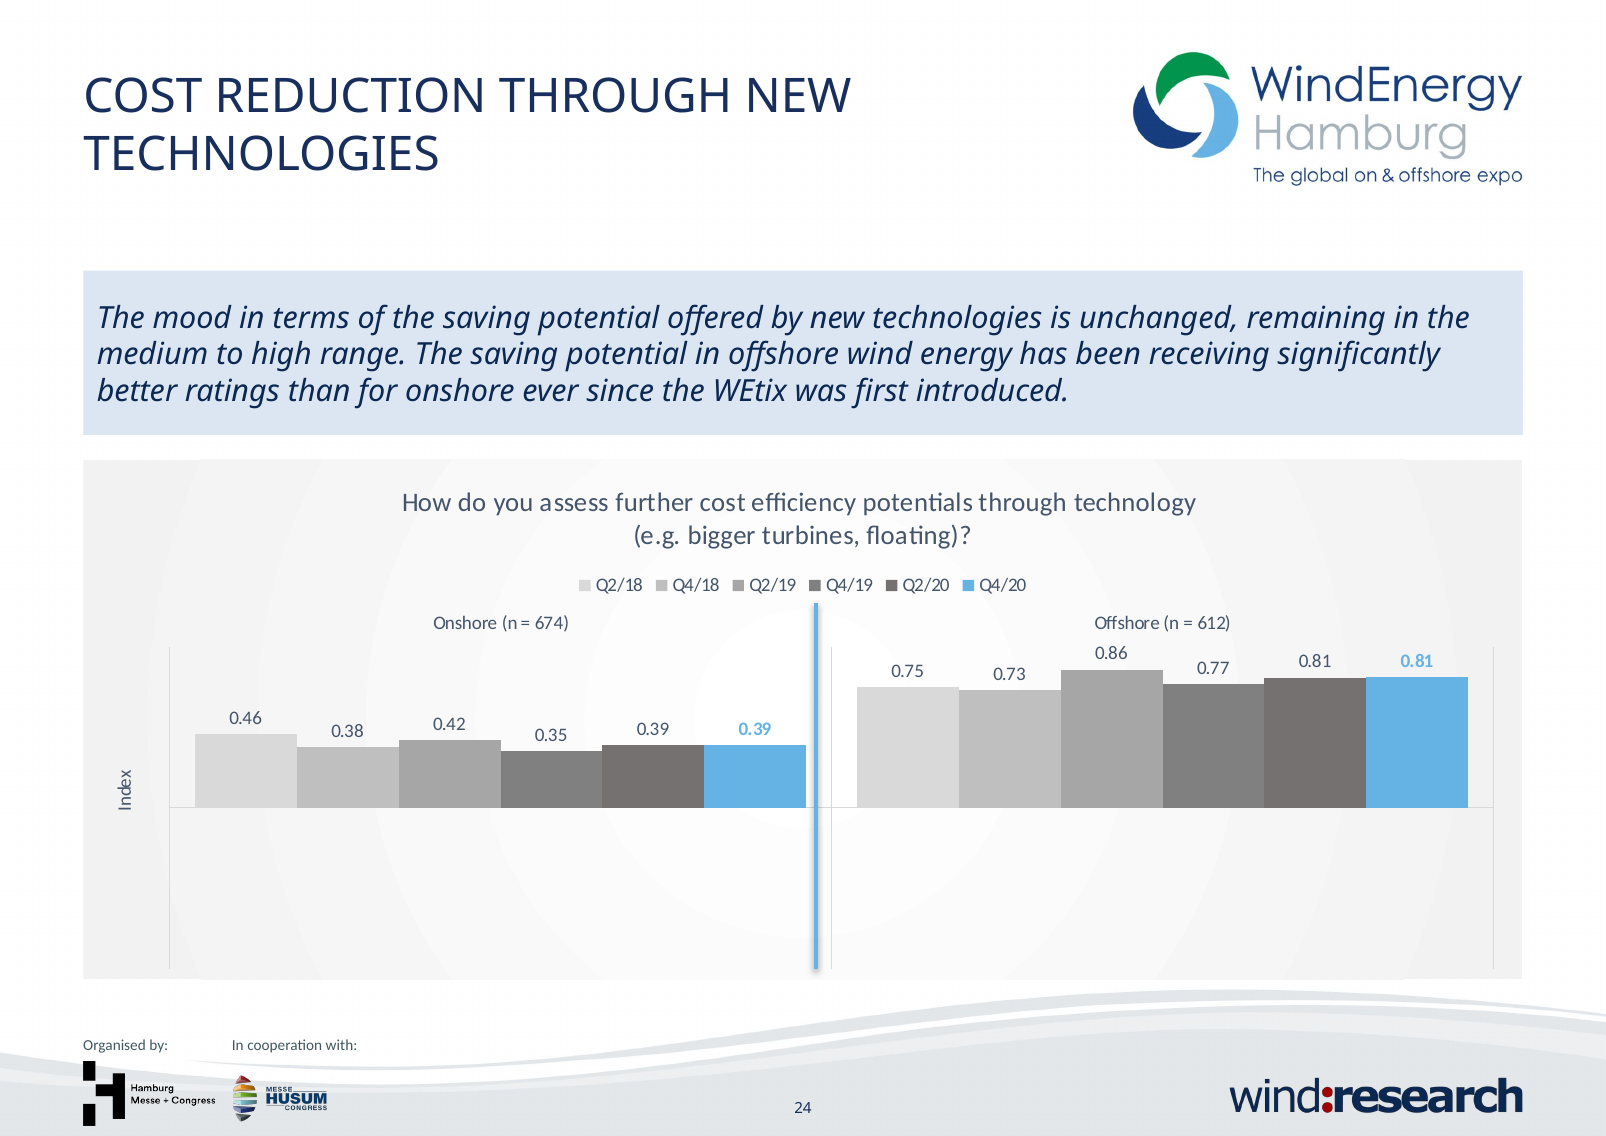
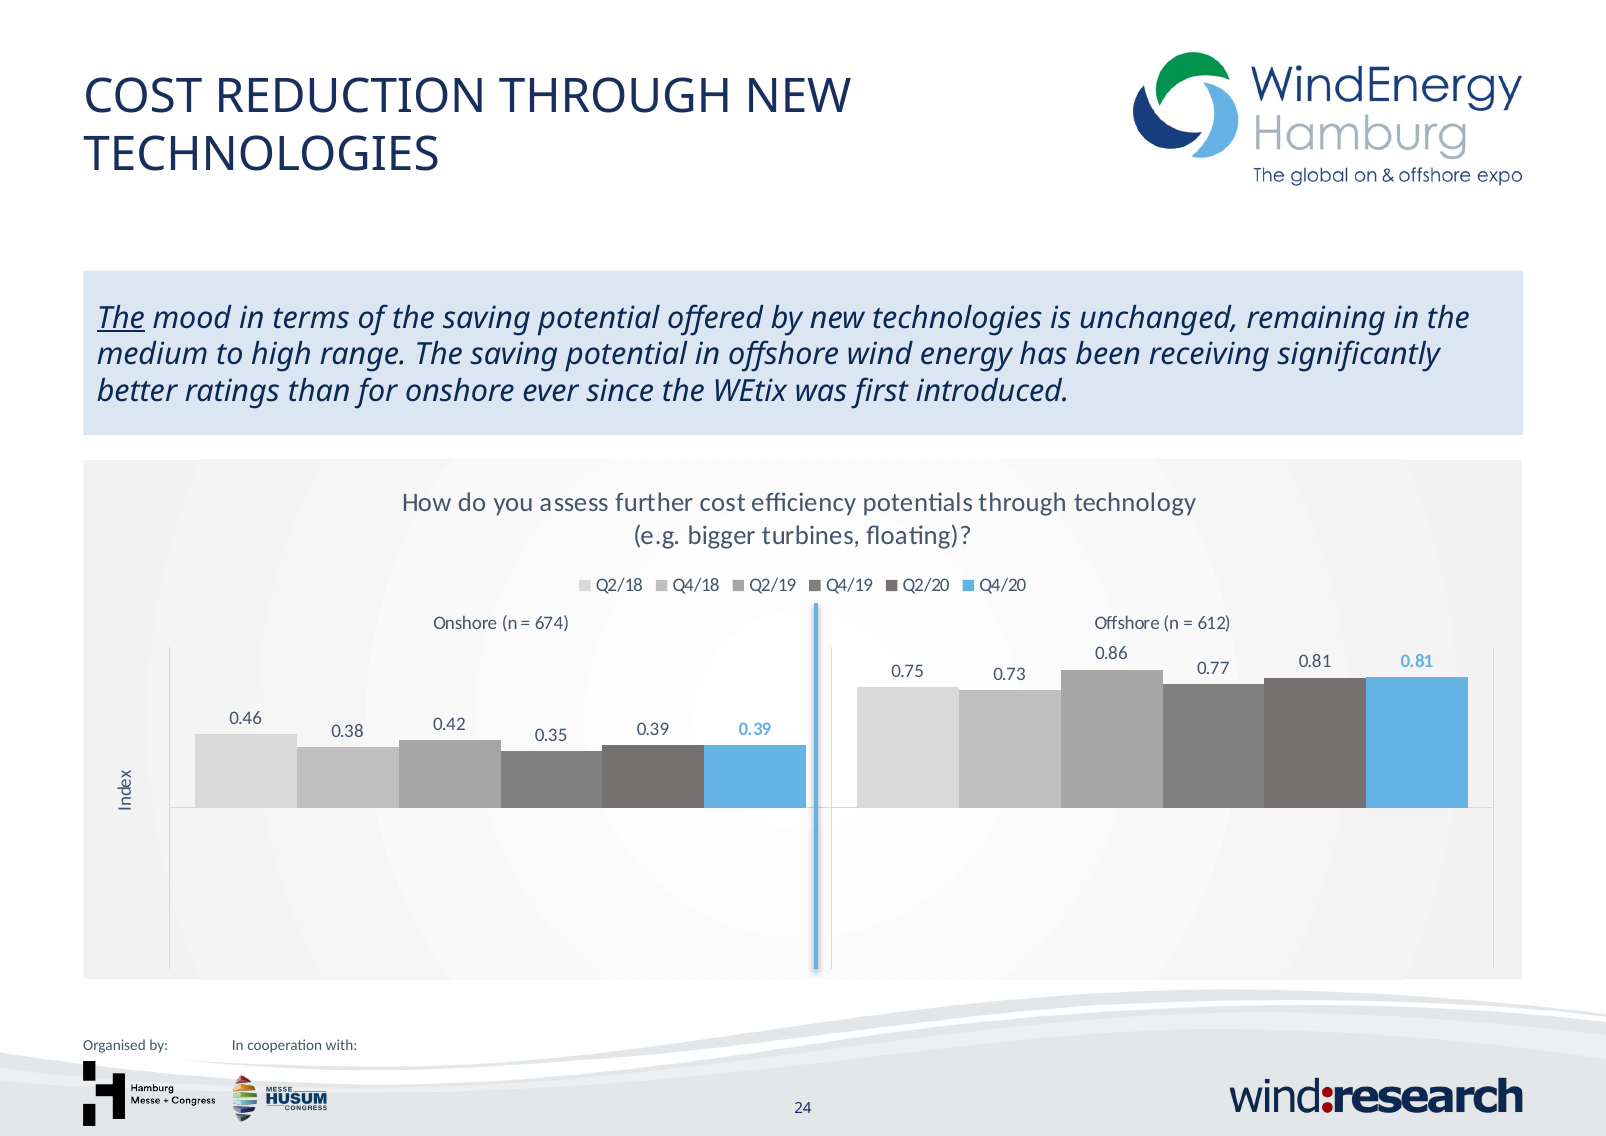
The underline: none -> present (121, 318)
